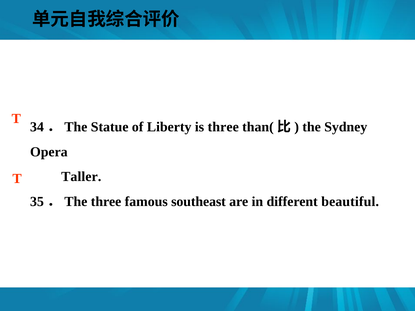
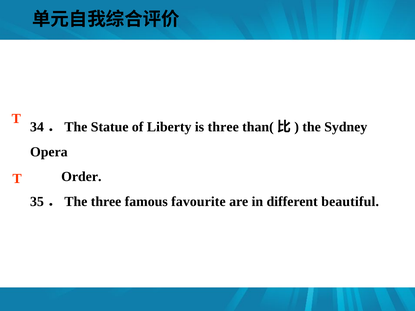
Taller: Taller -> Order (81, 177)
southeast: southeast -> favourite (198, 202)
